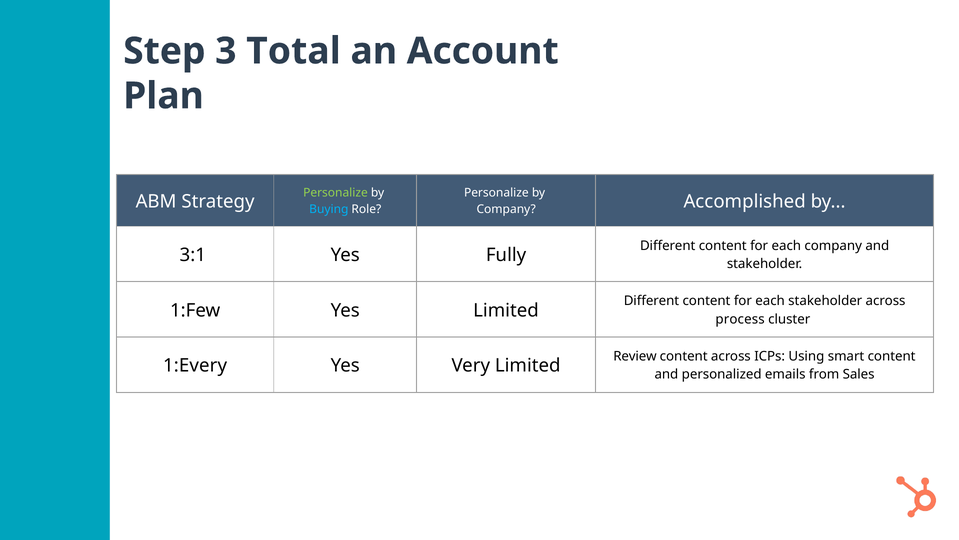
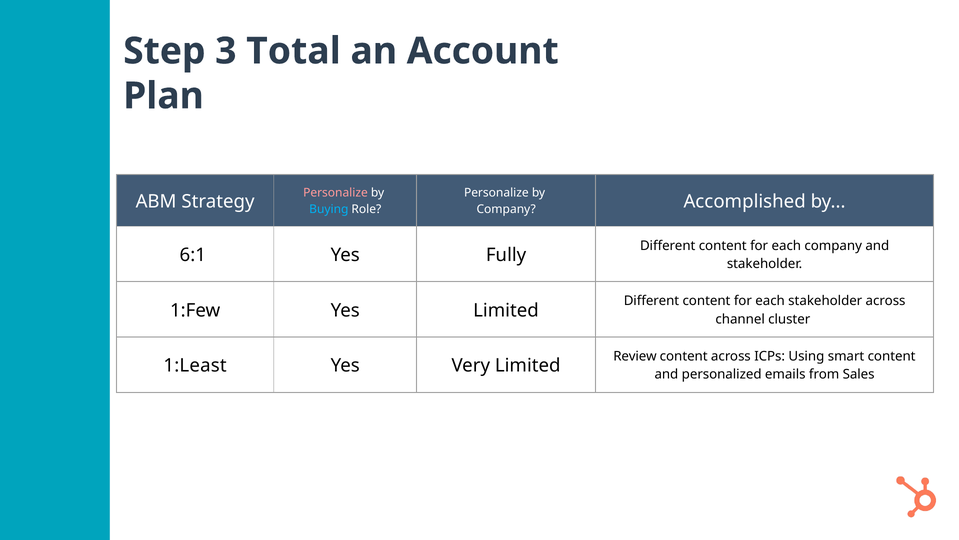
Personalize colour: light green -> pink (335, 193)
3:1: 3:1 -> 6:1 (193, 255)
process: process -> channel (740, 319)
1:Every: 1:Every -> 1:Least (195, 365)
